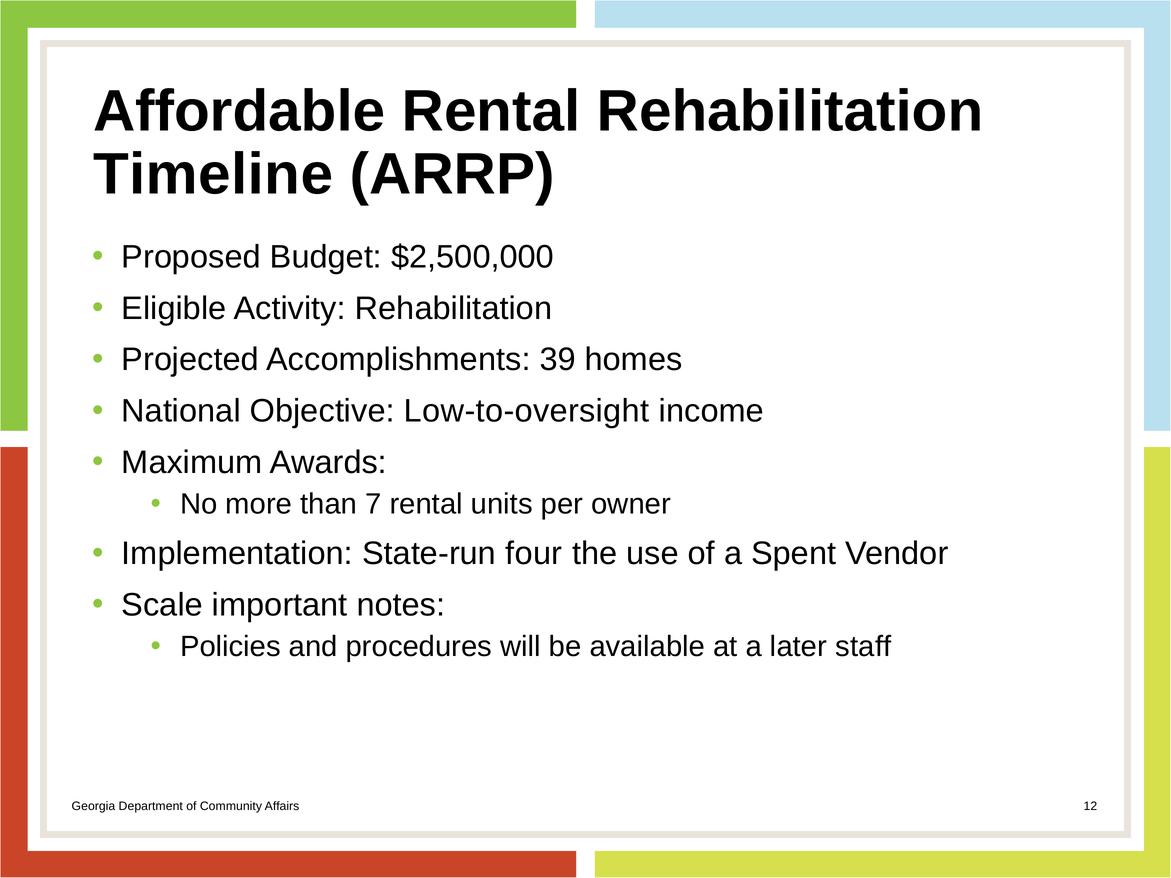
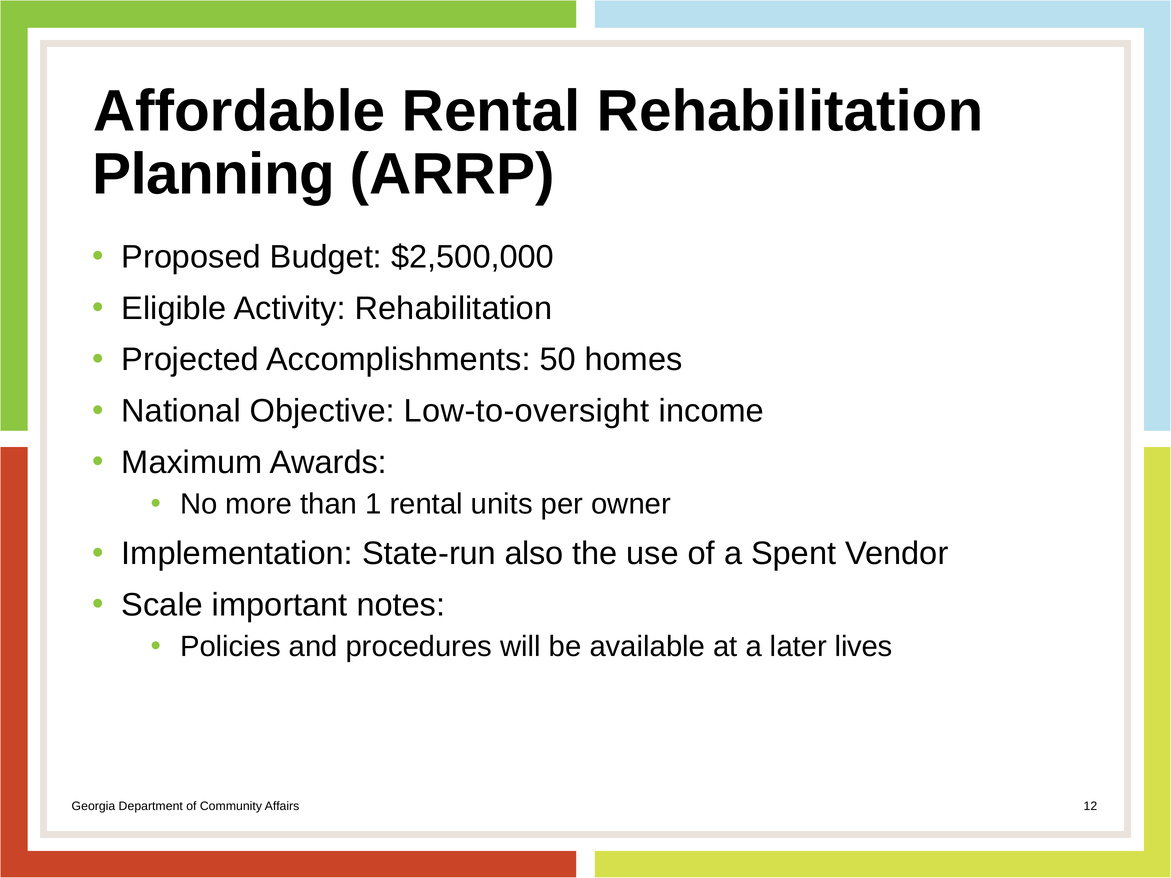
Timeline: Timeline -> Planning (214, 175)
39: 39 -> 50 (558, 360)
7: 7 -> 1 (373, 504)
four: four -> also (534, 554)
staff: staff -> lives (864, 647)
